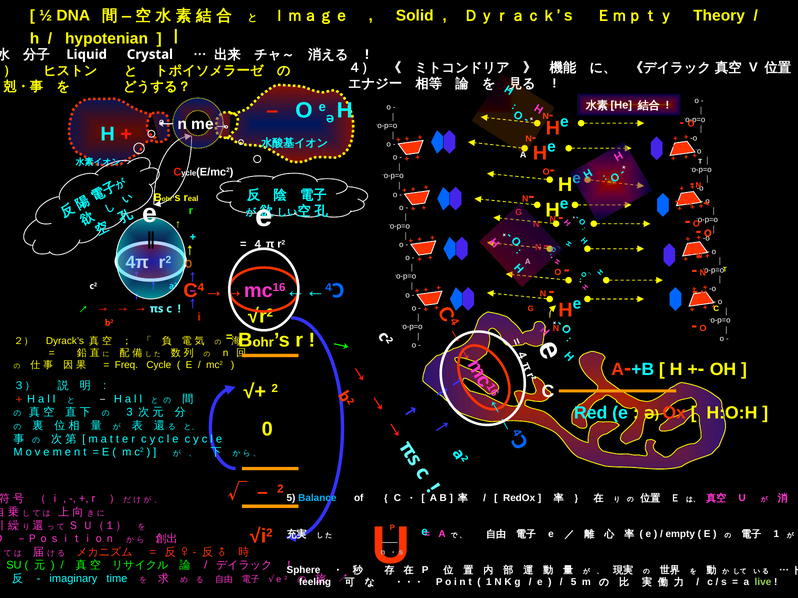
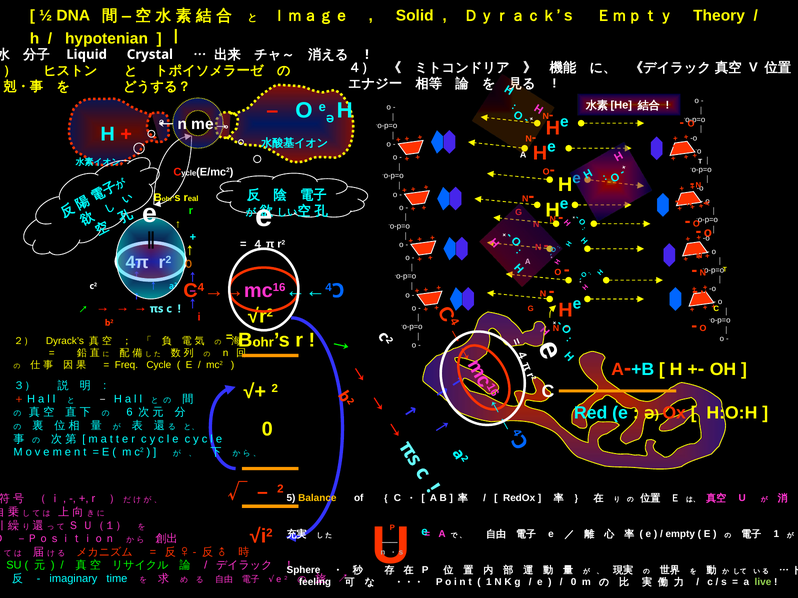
3: 3 -> 6 (130, 413)
Balance colour: light blue -> yellow (317, 498)
5: 5 -> 0 (574, 582)
